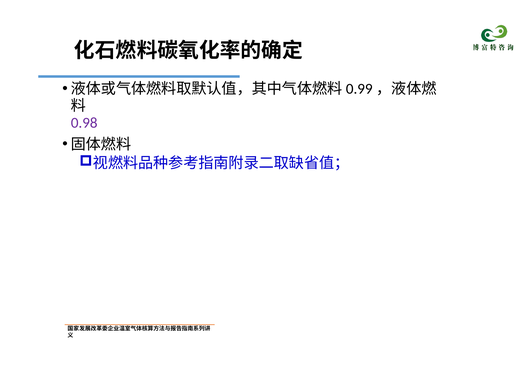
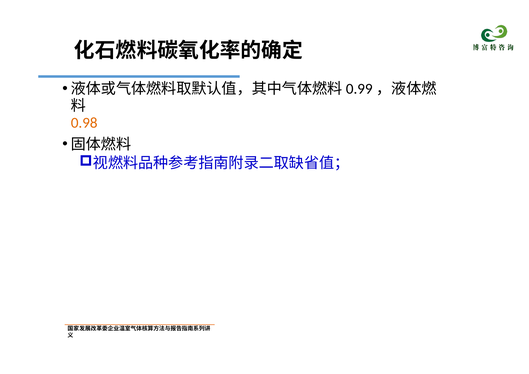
0.98 colour: purple -> orange (84, 123)
